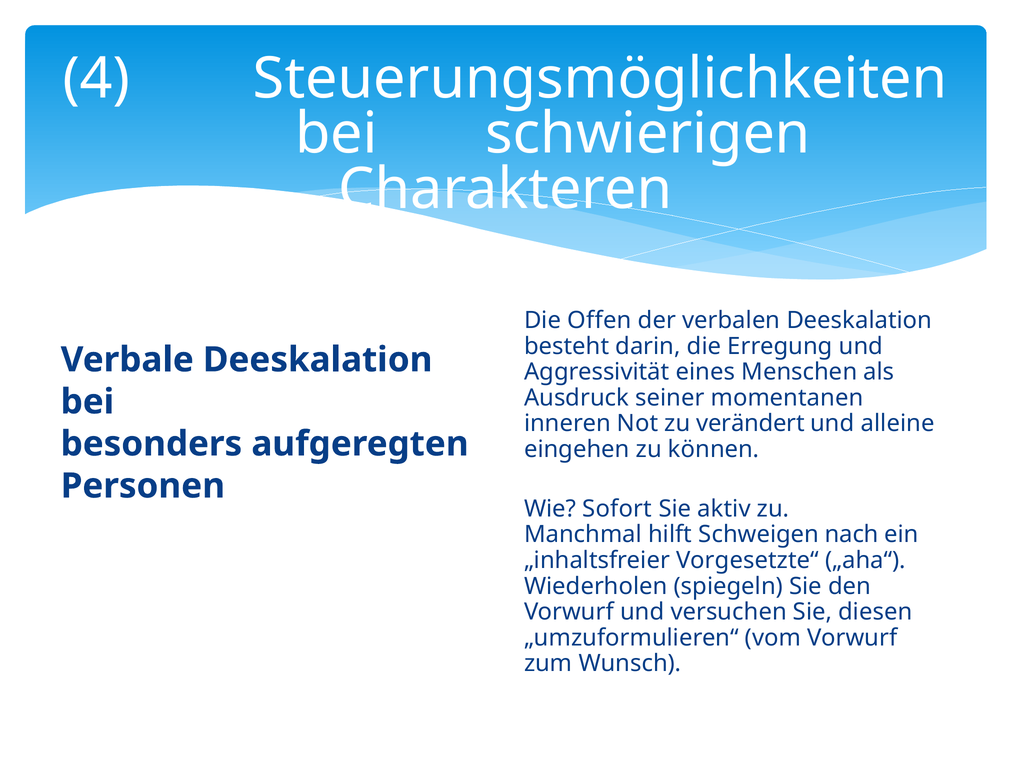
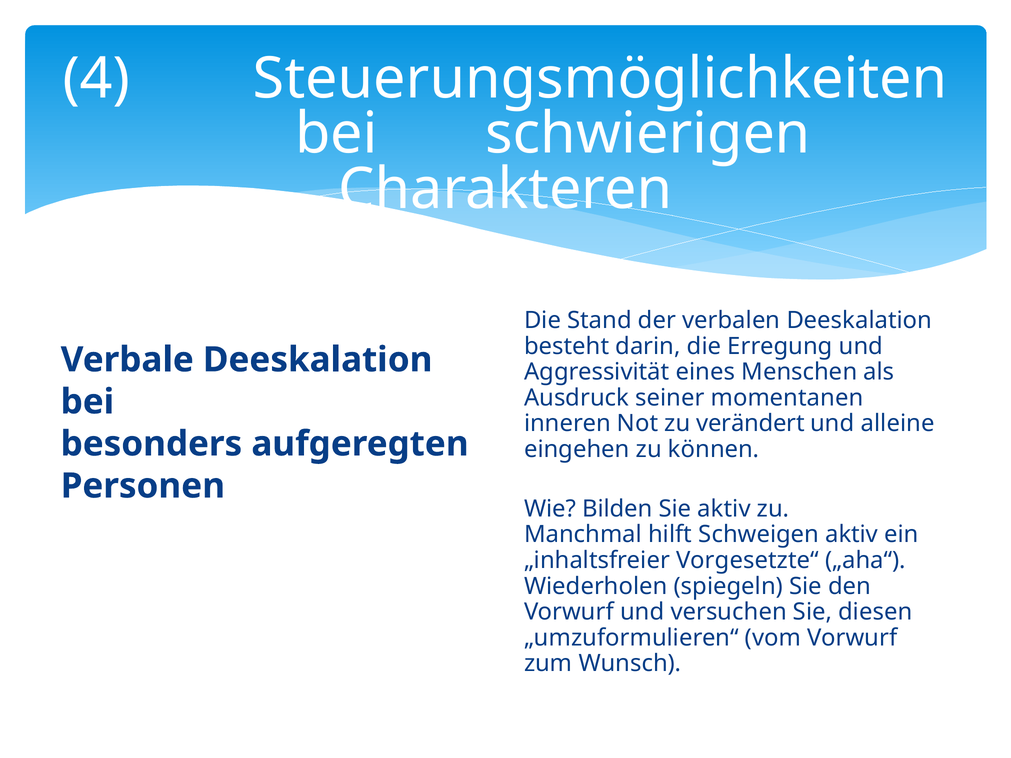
Offen: Offen -> Stand (600, 321)
Sofort: Sofort -> Bilden (617, 509)
Schweigen nach: nach -> aktiv (852, 535)
